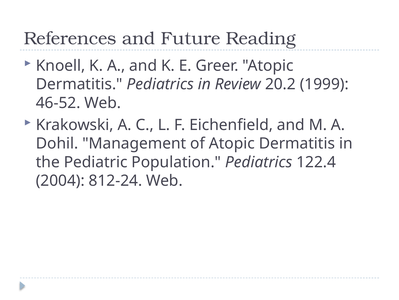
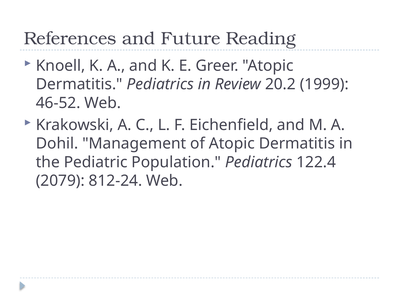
2004: 2004 -> 2079 (60, 180)
